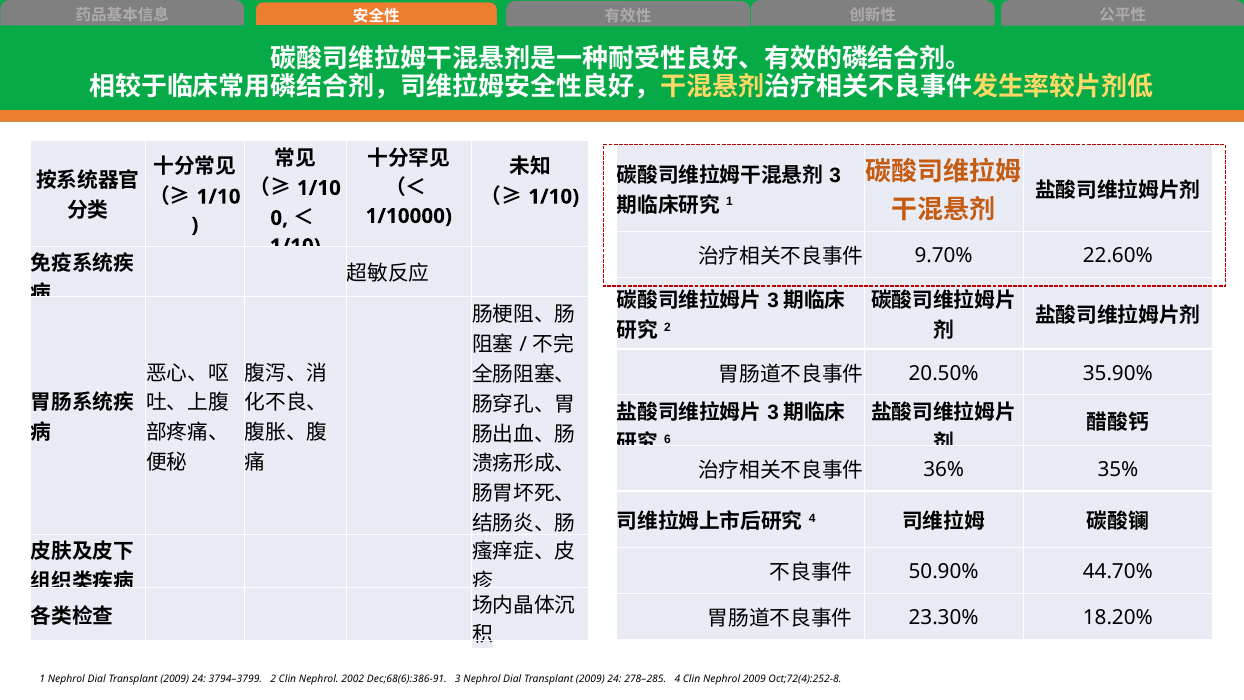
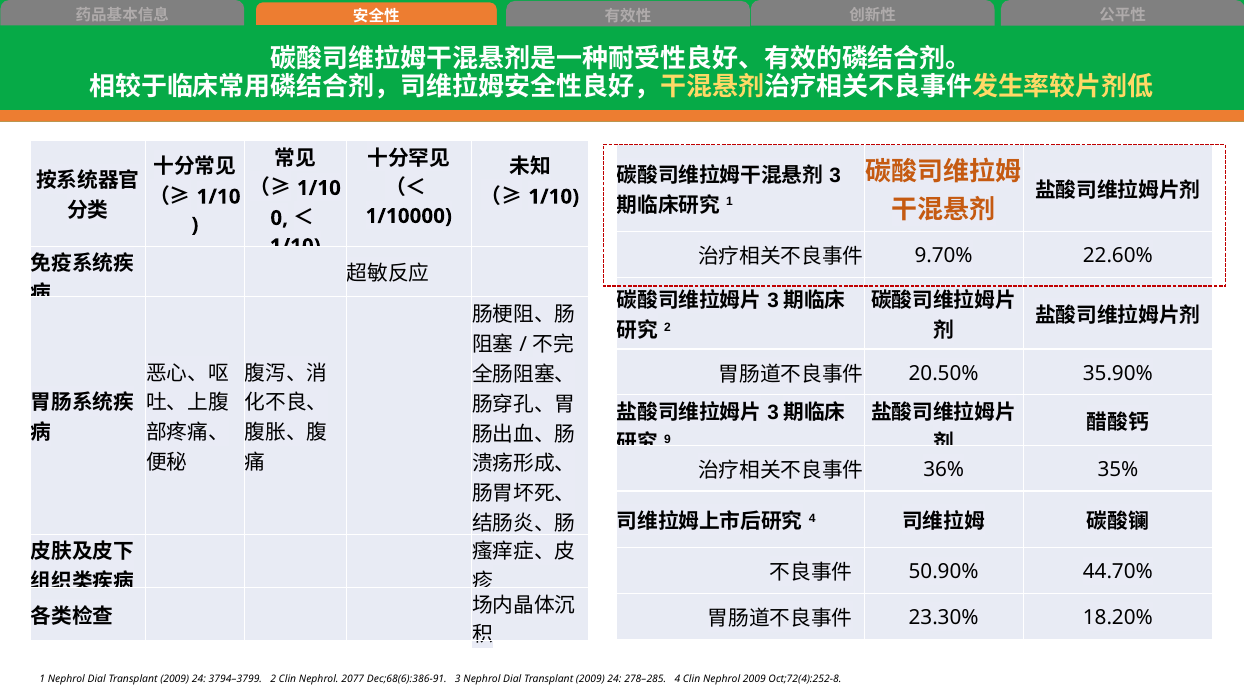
6: 6 -> 9 (667, 439)
2002: 2002 -> 2077 (353, 679)
